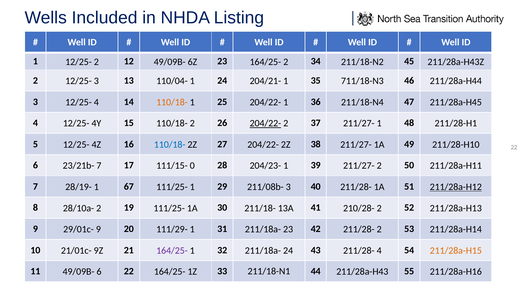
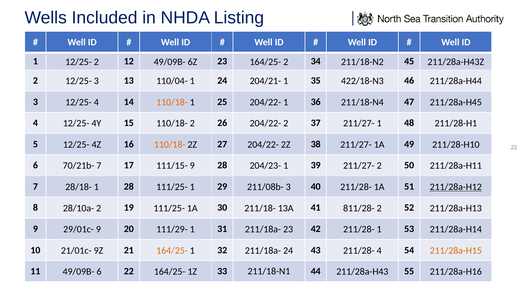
711/18-N3: 711/18-N3 -> 422/18-N3 (362, 81)
204/22- underline: present -> none (265, 123)
110/18- colour: blue -> orange (170, 144)
23/21b-: 23/21b- -> 70/21b- (79, 166)
111/15- 0: 0 -> 9 (192, 166)
28/19-: 28/19- -> 28/18- (79, 187)
1 67: 67 -> 28 (129, 186)
210/28-: 210/28- -> 811/28- (359, 208)
211/28- 2: 2 -> 1 (379, 229)
164/25- colour: purple -> orange (172, 250)
